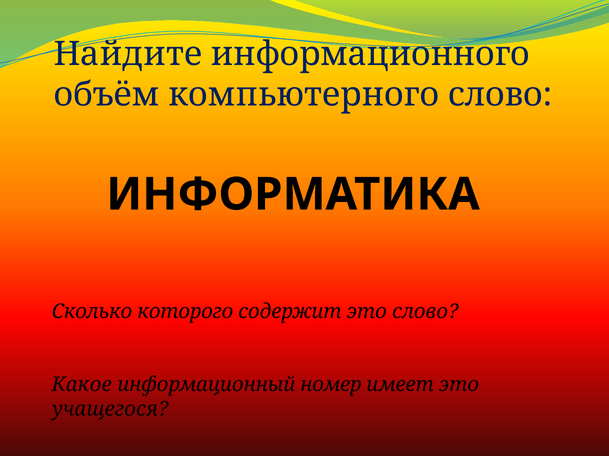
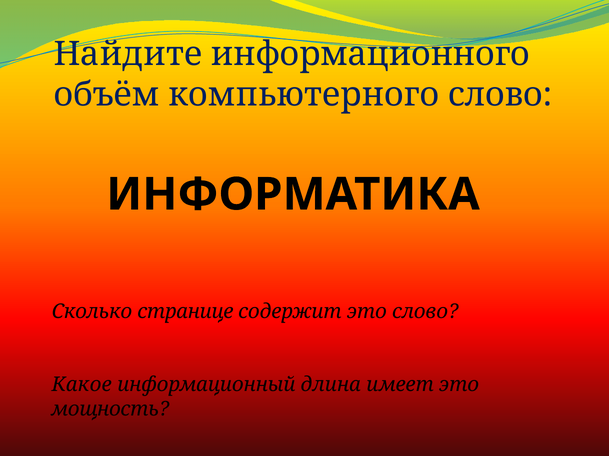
которого: которого -> странице (185, 312)
номер: номер -> длина (331, 385)
учащегося: учащегося -> мощность (110, 410)
